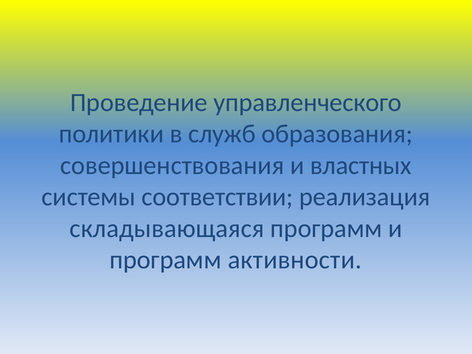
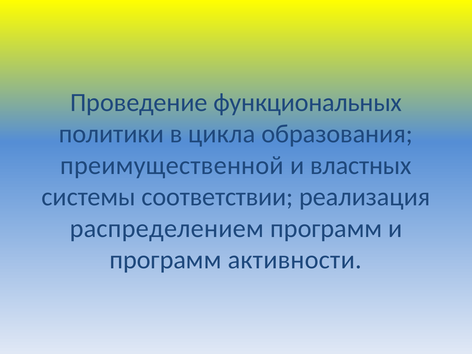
управленческого: управленческого -> функциональных (308, 103)
служб: служб -> цикла (222, 134)
совершенствования: совершенствования -> преимущественной (172, 165)
складывающаяся: складывающаяся -> распределением (167, 228)
